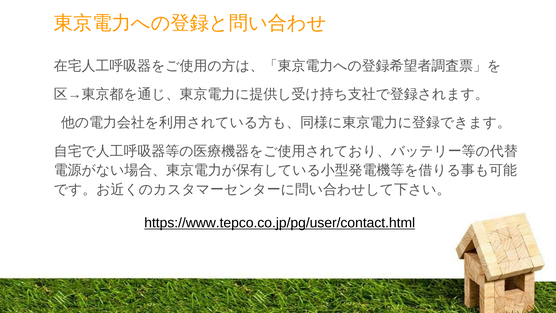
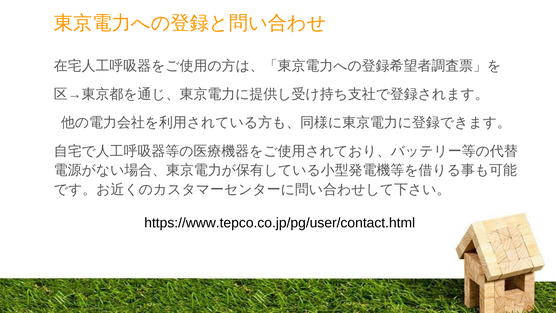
https://www.tepco.co.jp/pg/user/contact.html underline: present -> none (280, 223)
